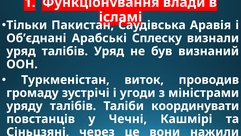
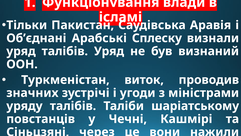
громаду: громаду -> значних (32, 93)
координувати: координувати -> шаріатському (195, 106)
